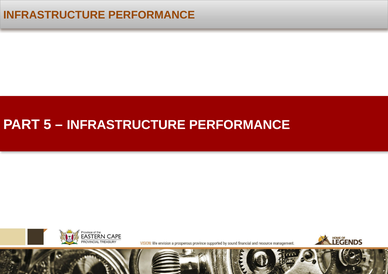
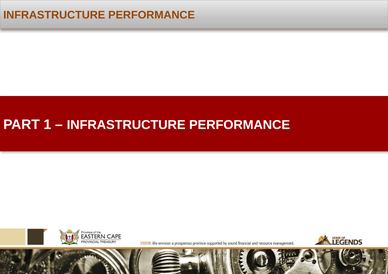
5: 5 -> 1 (48, 125)
